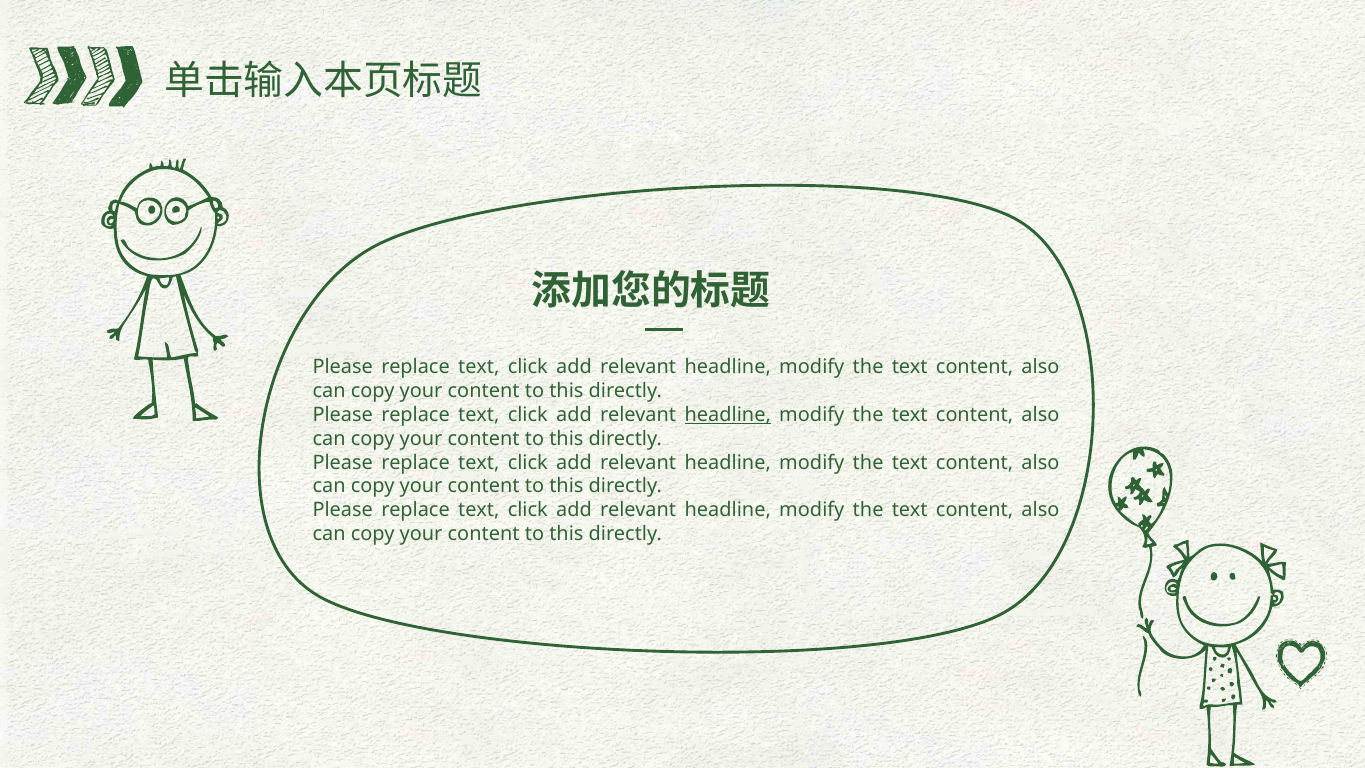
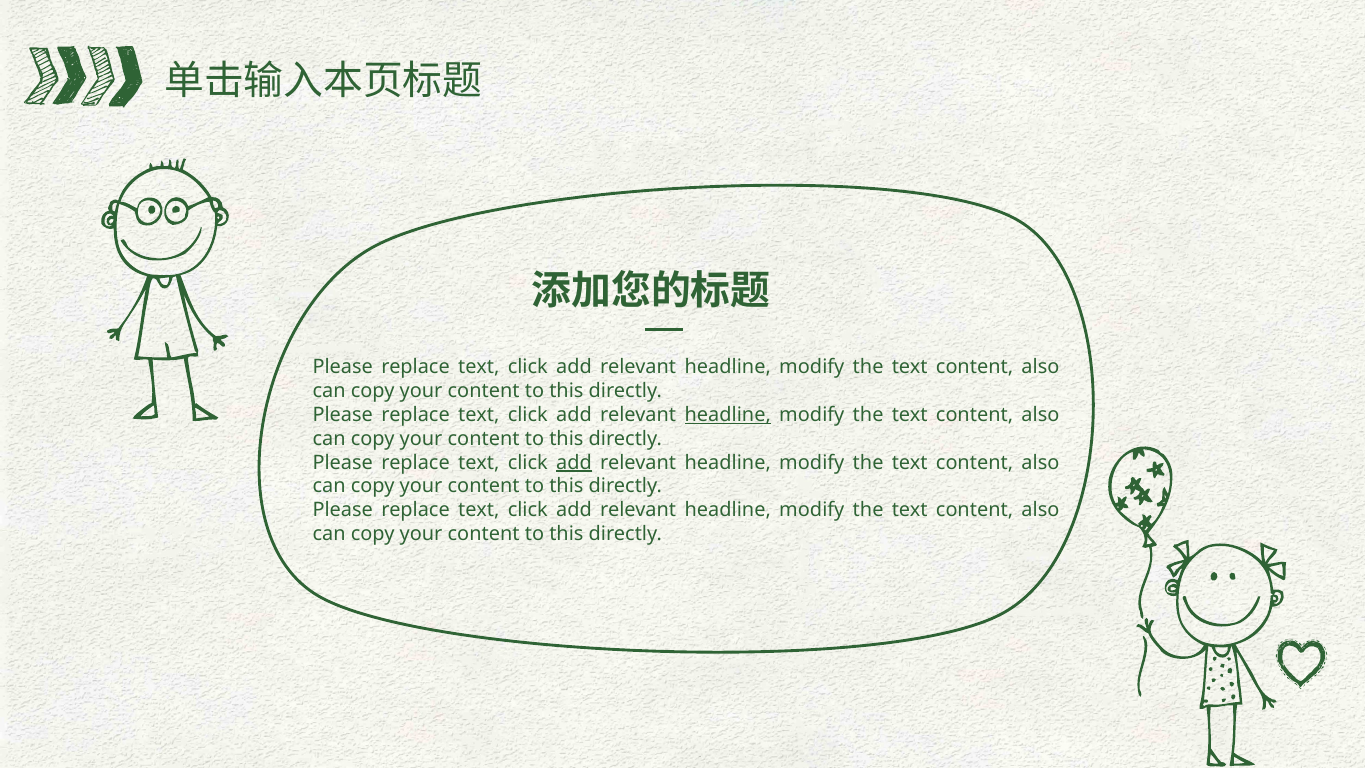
add underline: none -> present (574, 462)
